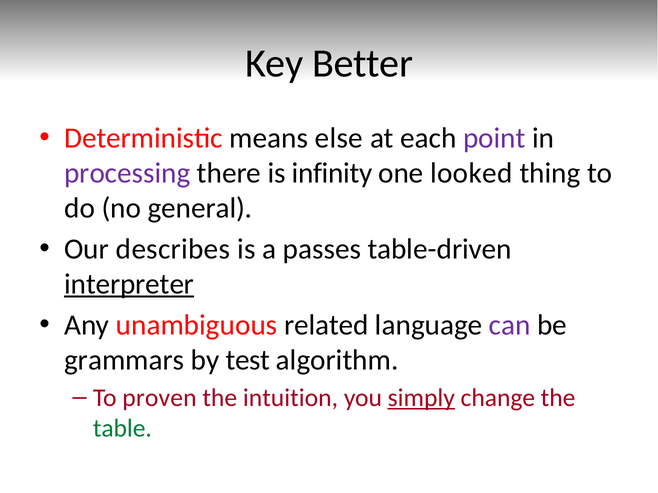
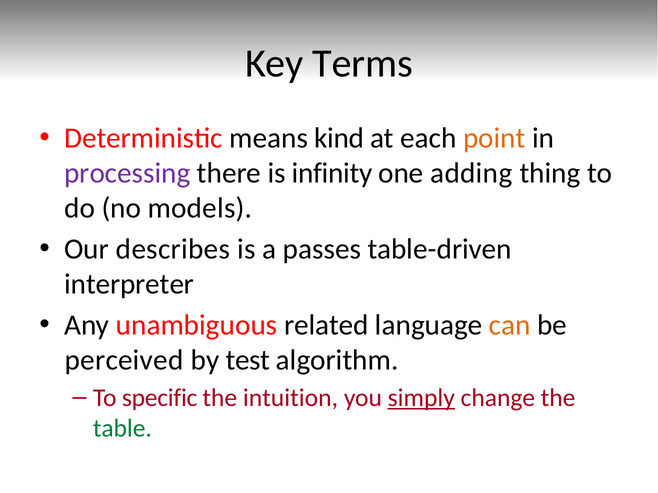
Better: Better -> Terms (363, 64)
else: else -> kind (339, 138)
point colour: purple -> orange (494, 138)
looked: looked -> adding (471, 173)
general: general -> models (200, 208)
interpreter underline: present -> none (129, 284)
can colour: purple -> orange (510, 325)
grammars: grammars -> perceived (124, 360)
proven: proven -> specific (160, 398)
